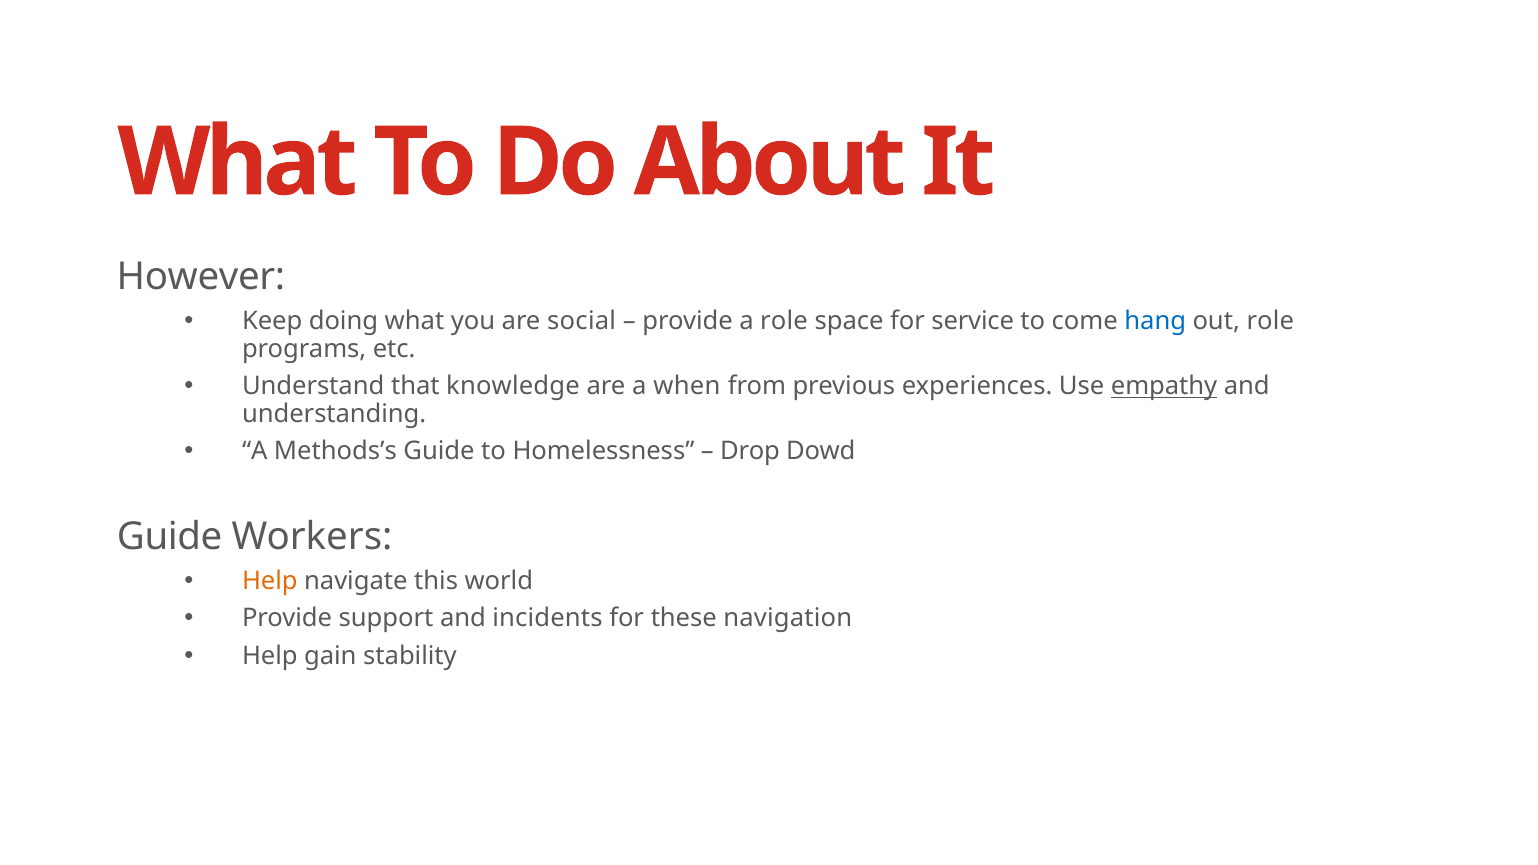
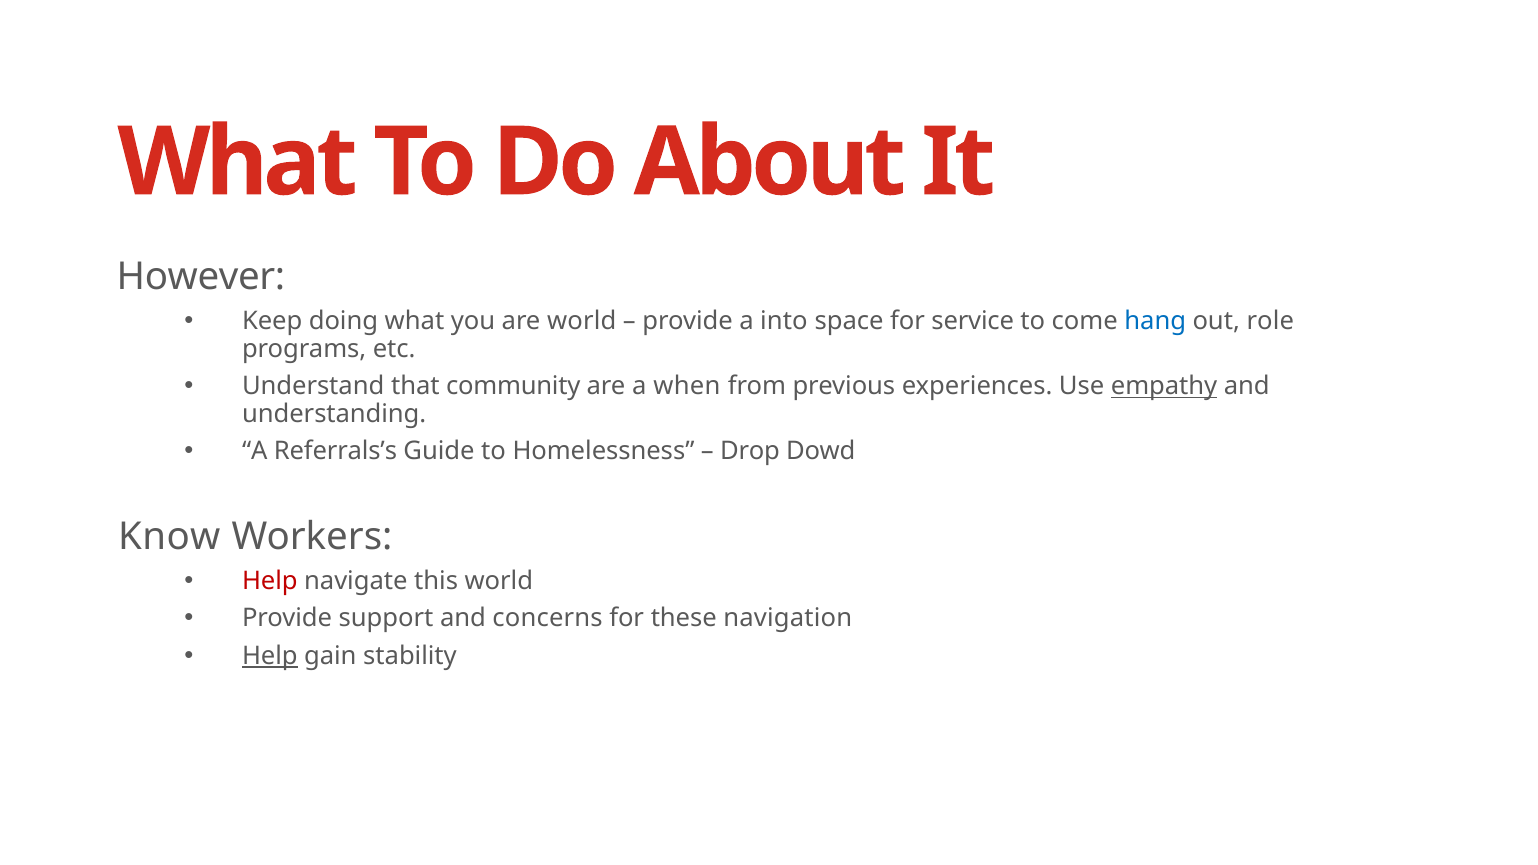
are social: social -> world (582, 321)
a role: role -> into (784, 321)
knowledge: knowledge -> community (513, 386)
Methods’s: Methods’s -> Referrals’s (335, 451)
Guide: Guide -> Know (169, 537)
Help colour: orange -> red (270, 581)
incidents: incidents -> concerns (548, 619)
Help underline: none -> present (270, 656)
